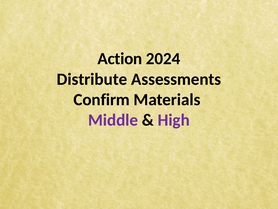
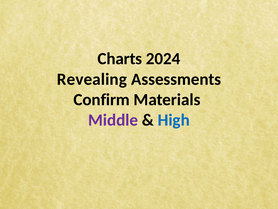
Action: Action -> Charts (120, 59)
Distribute: Distribute -> Revealing (92, 79)
High colour: purple -> blue (174, 120)
